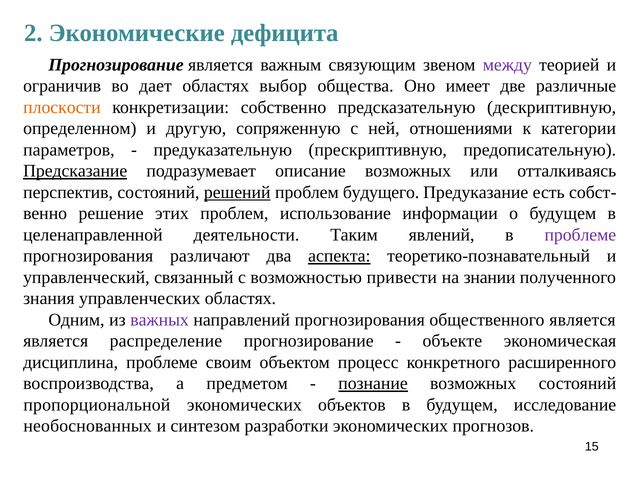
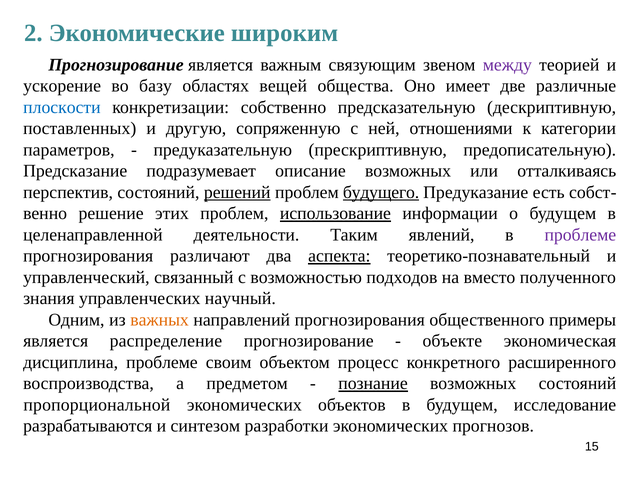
дефицита: дефицита -> широким (285, 33)
ограничив: ограничив -> ускорение (62, 86)
дает: дает -> базу (156, 86)
выбор: выбор -> вещей (283, 86)
плоскости colour: orange -> blue (62, 107)
определенном: определенном -> поставленных (80, 129)
Предсказание underline: present -> none (75, 171)
будущего underline: none -> present (381, 192)
использование underline: none -> present (335, 213)
привести: привести -> подходов (402, 277)
знании: знании -> вместо (489, 277)
управленческих областях: областях -> научный (240, 298)
важных colour: purple -> orange (160, 320)
общественного является: является -> примеры (583, 320)
необоснованных: необоснованных -> разрабатываются (88, 426)
